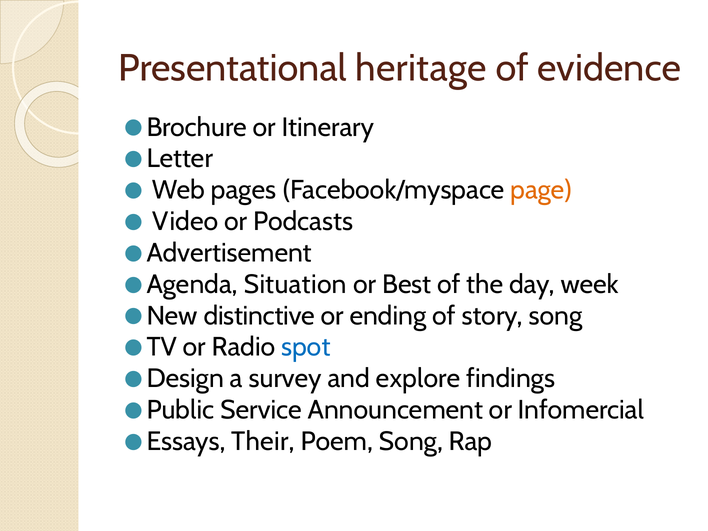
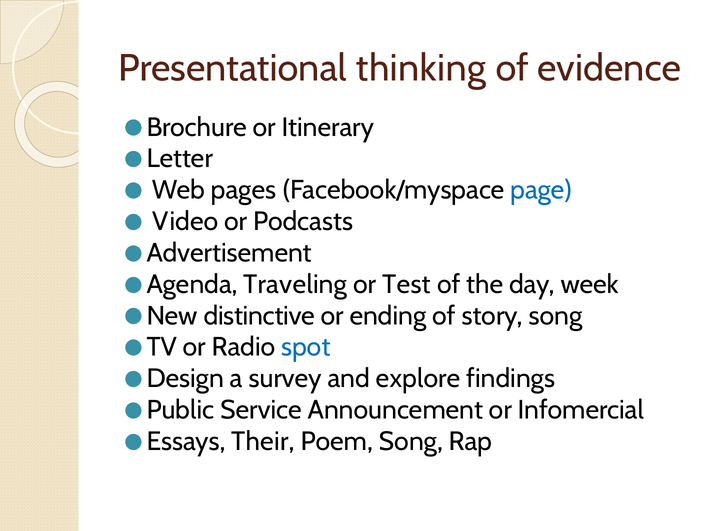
heritage: heritage -> thinking (421, 68)
page colour: orange -> blue (542, 190)
Situation: Situation -> Traveling (295, 284)
Best: Best -> Test (407, 284)
